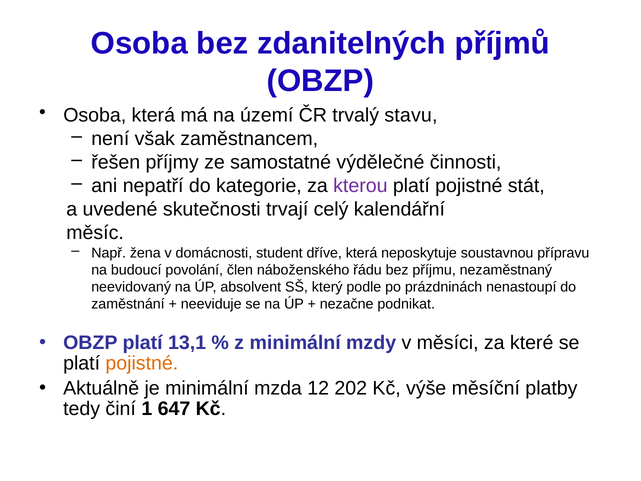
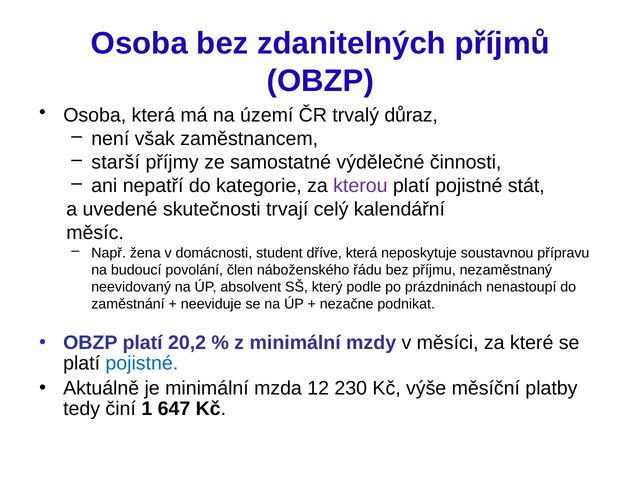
stavu: stavu -> důraz (411, 115)
řešen: řešen -> starší (116, 162)
13,1: 13,1 -> 20,2 (187, 343)
pojistné colour: orange -> blue (142, 363)
202: 202 -> 230 (351, 388)
